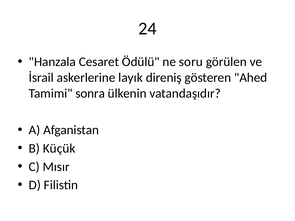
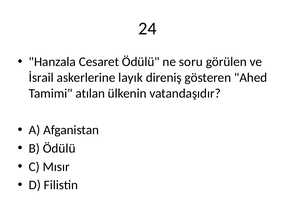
sonra: sonra -> atılan (90, 93)
B Küçük: Küçük -> Ödülü (59, 149)
